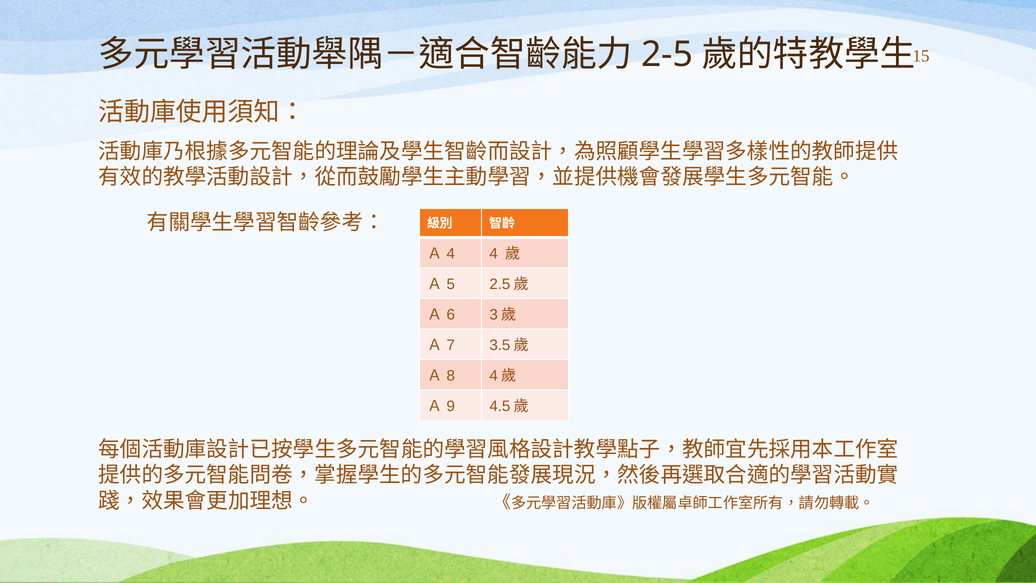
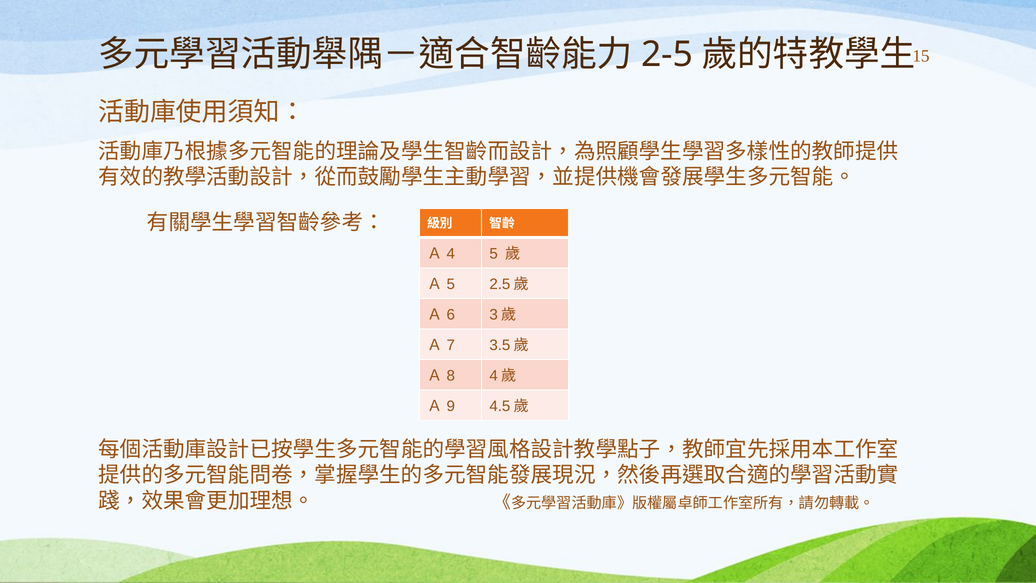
4: 4 -> 5 (494, 254)
